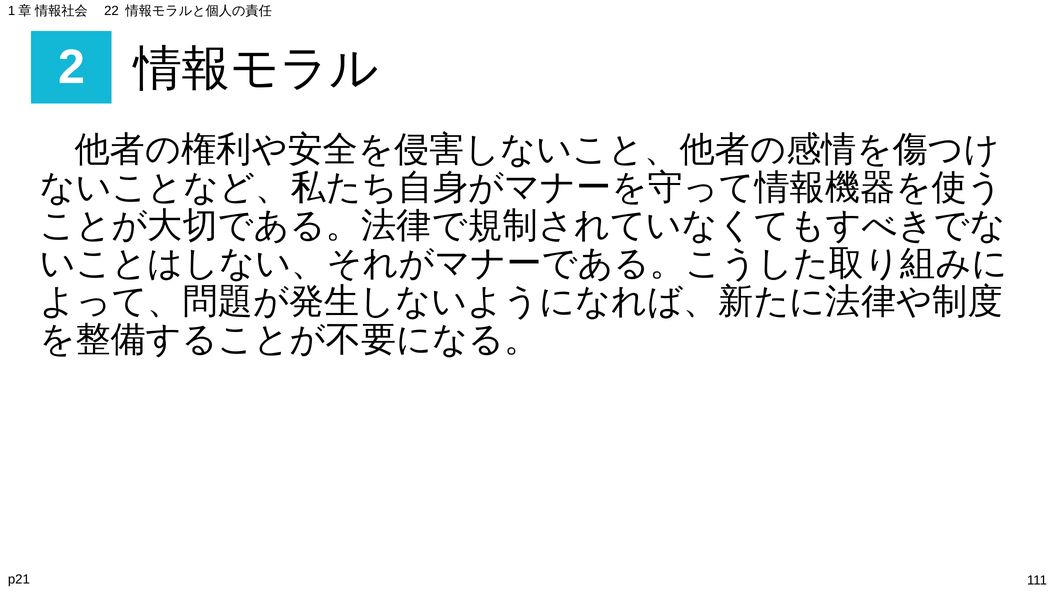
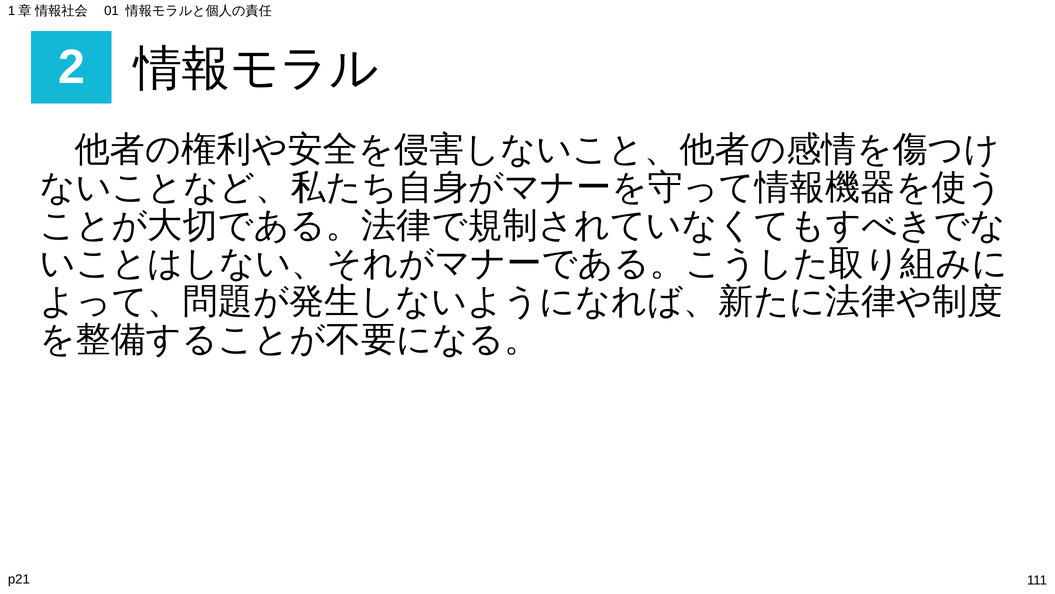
22: 22 -> 01 (111, 11)
